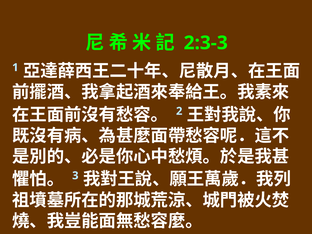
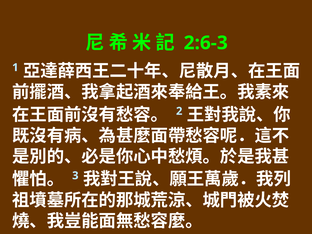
2:3-3: 2:3-3 -> 2:6-3 (206, 43)
